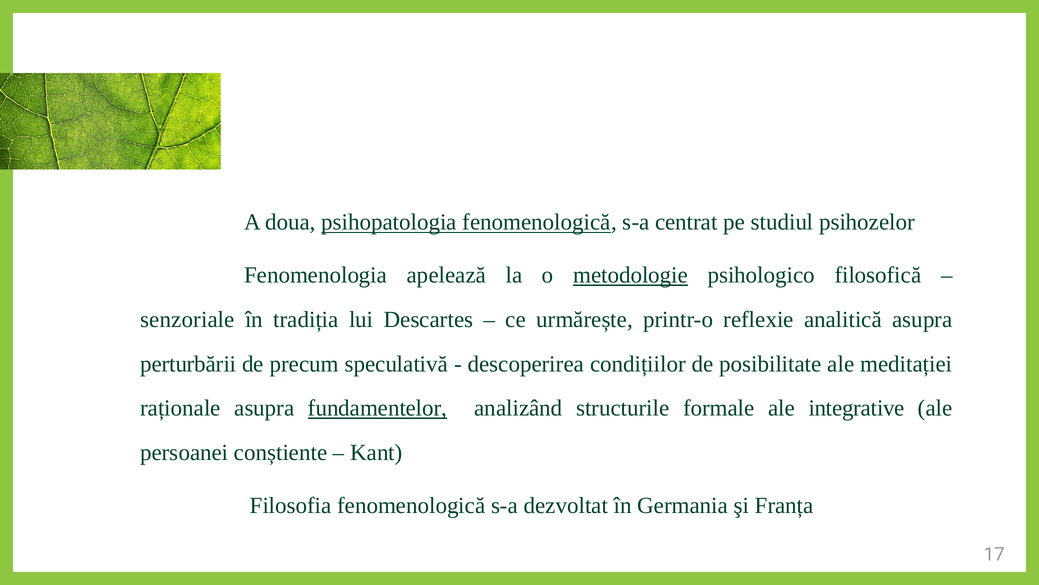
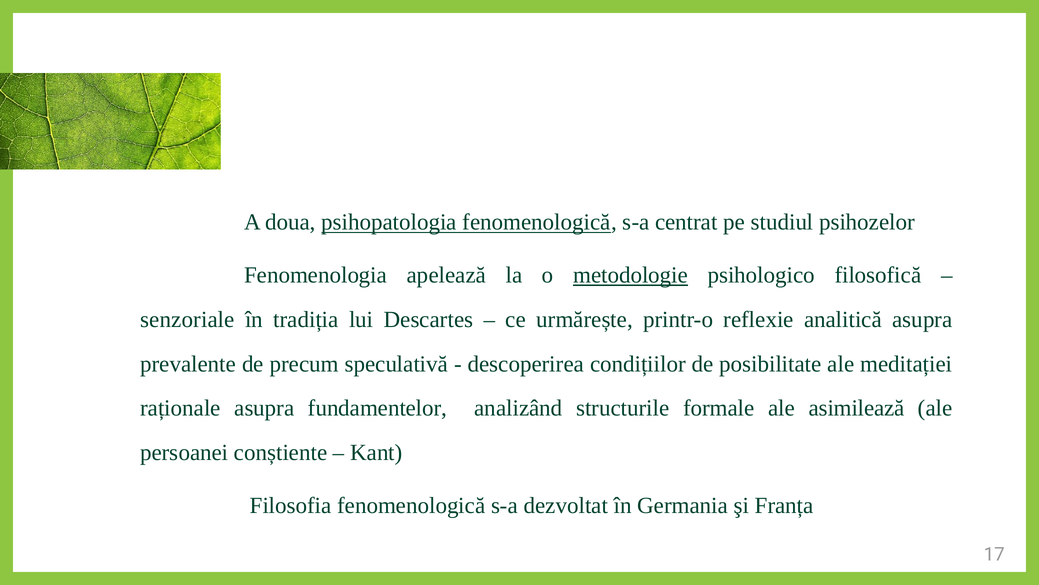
perturbării: perturbării -> prevalente (188, 364)
fundamentelor underline: present -> none (378, 408)
integrative: integrative -> asimilează (857, 408)
